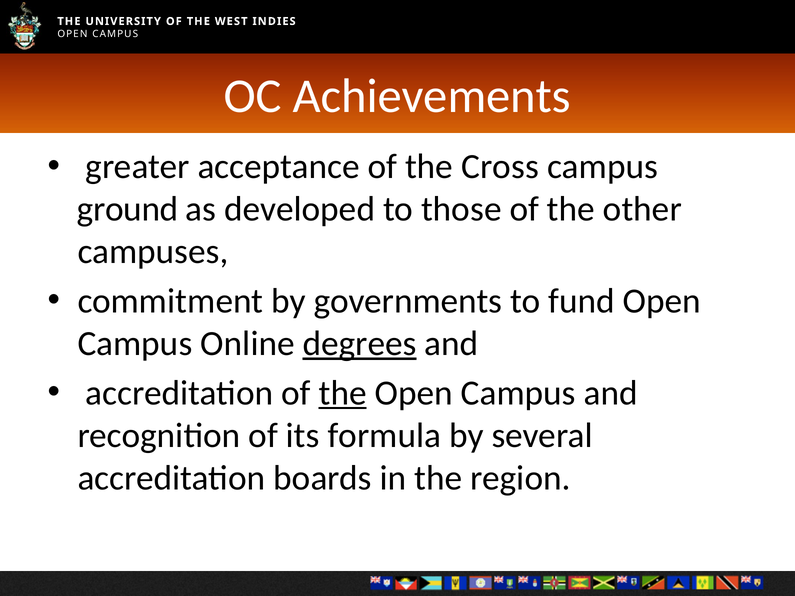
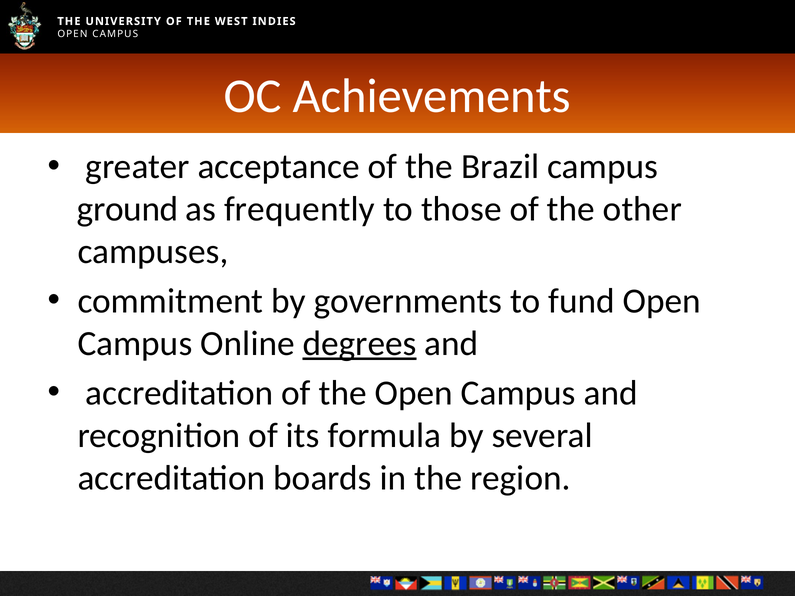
Cross: Cross -> Brazil (500, 167)
developed: developed -> frequently (300, 209)
the underline: present -> none (343, 393)
